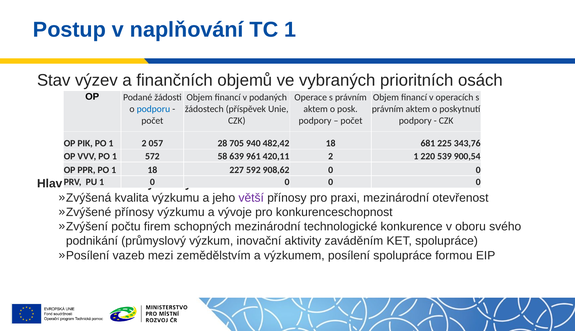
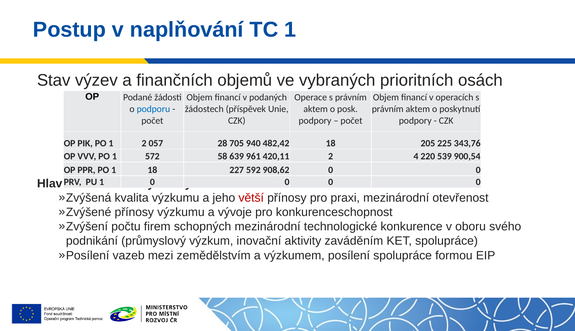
681: 681 -> 205 (428, 144)
2 1: 1 -> 4 (416, 156)
větší colour: purple -> red (251, 198)
